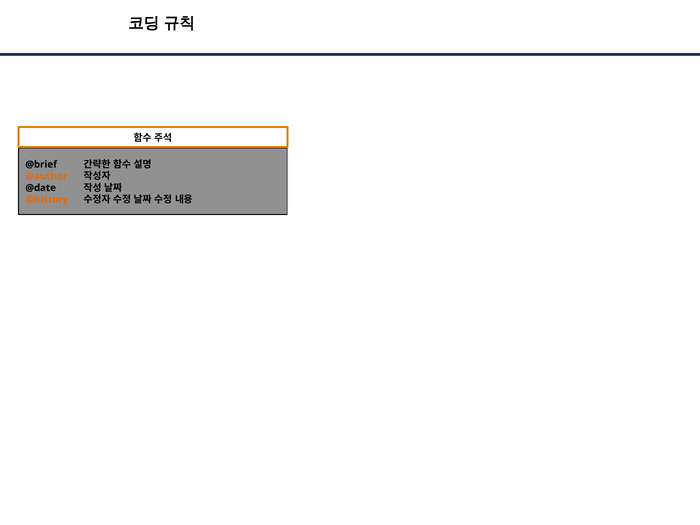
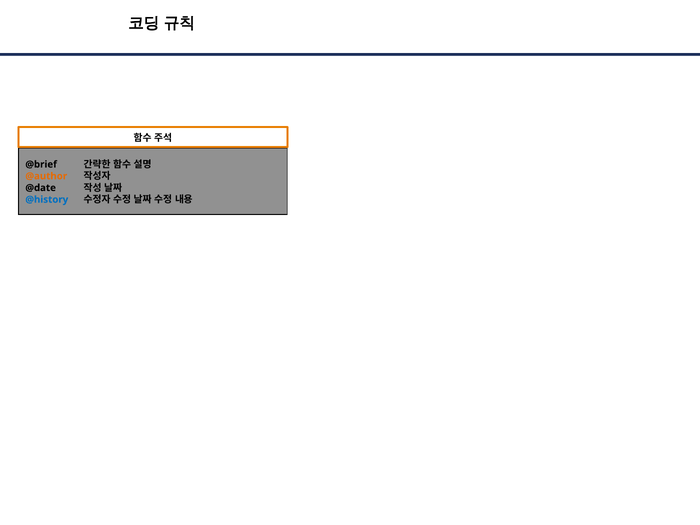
@history colour: orange -> blue (47, 200)
